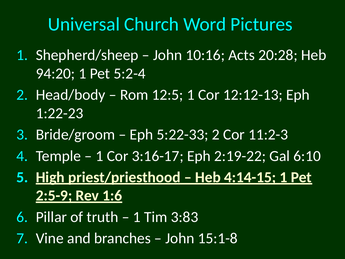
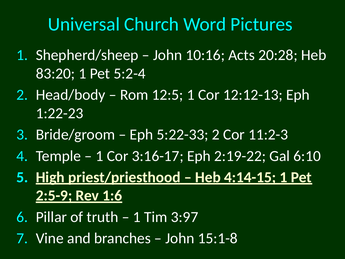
94:20: 94:20 -> 83:20 (55, 74)
3:83: 3:83 -> 3:97 (185, 217)
